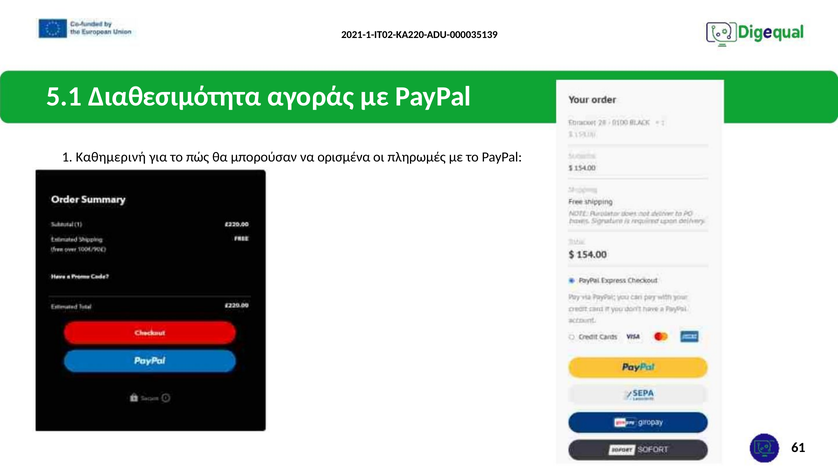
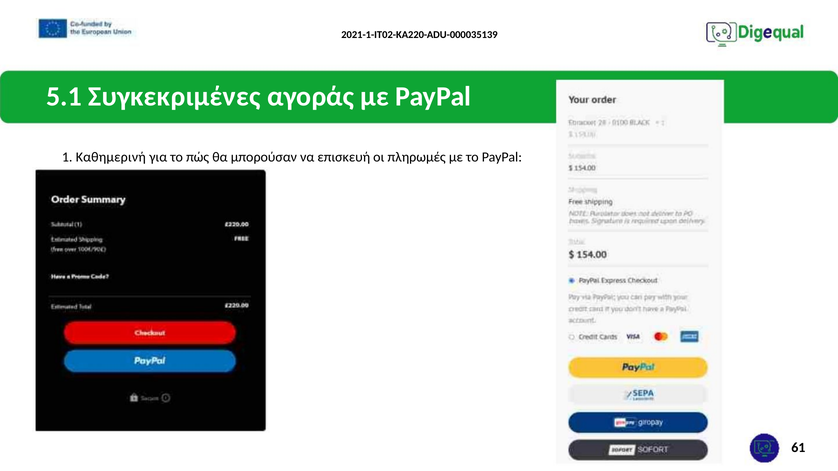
Διαθεσιμότητα: Διαθεσιμότητα -> Συγκεκριμένες (174, 96)
ορισμένα: ορισμένα -> επισκευή (344, 157)
